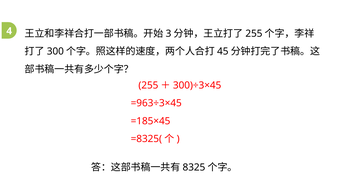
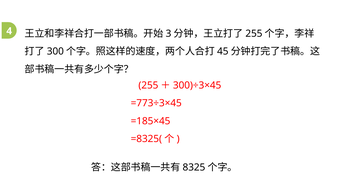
=963÷3×45: =963÷3×45 -> =773÷3×45 (156, 103)
